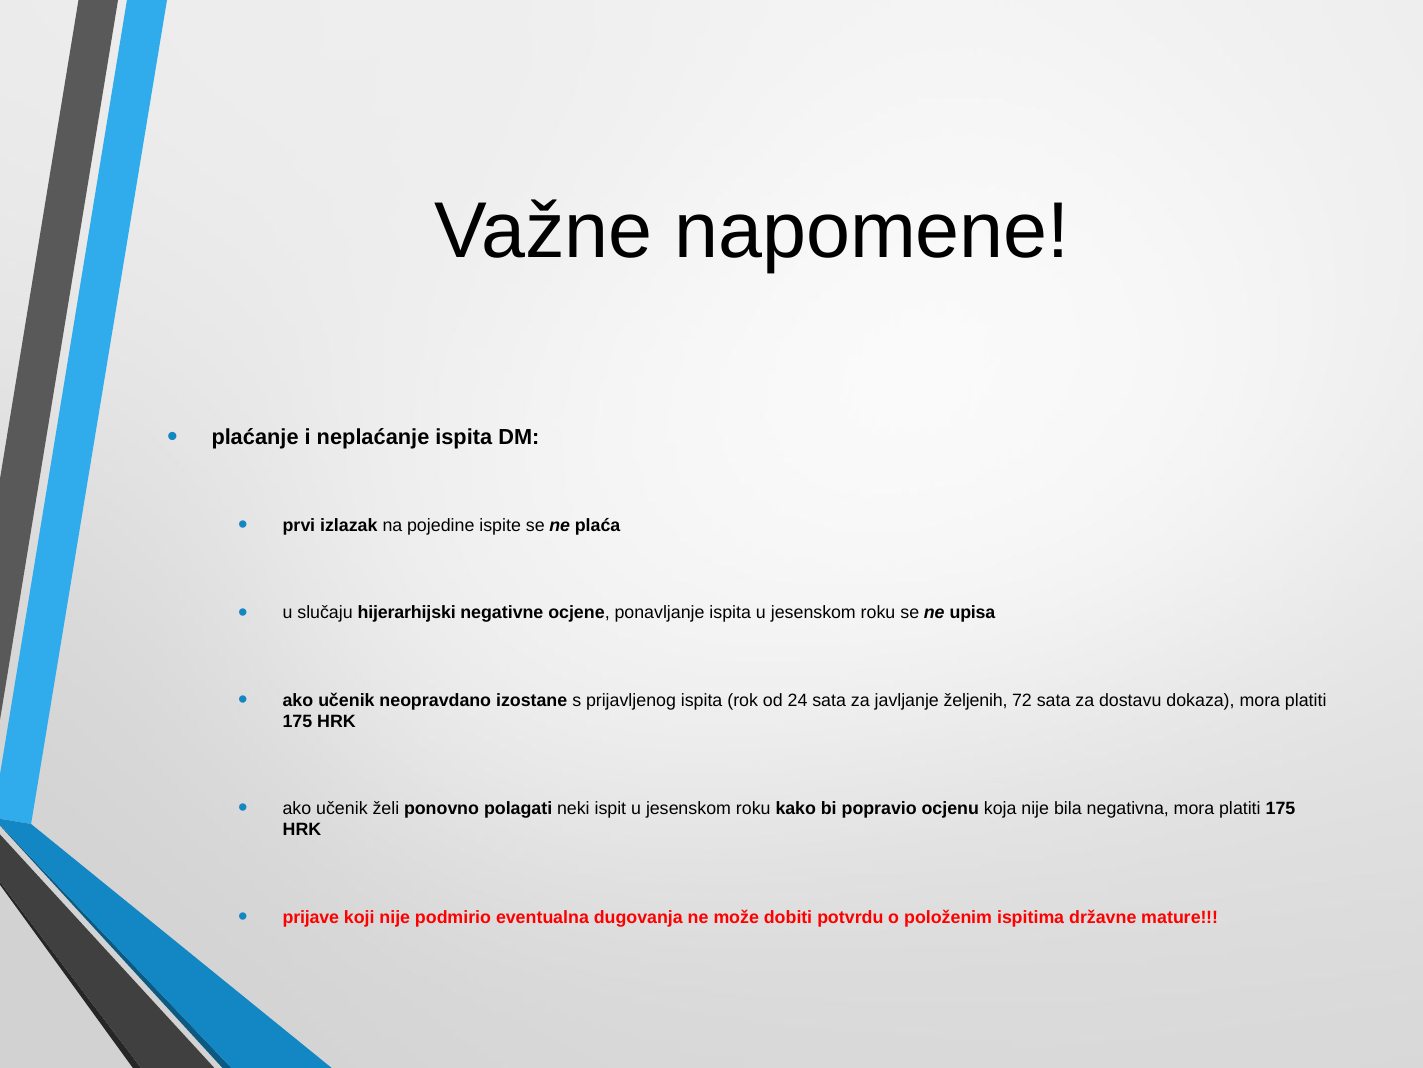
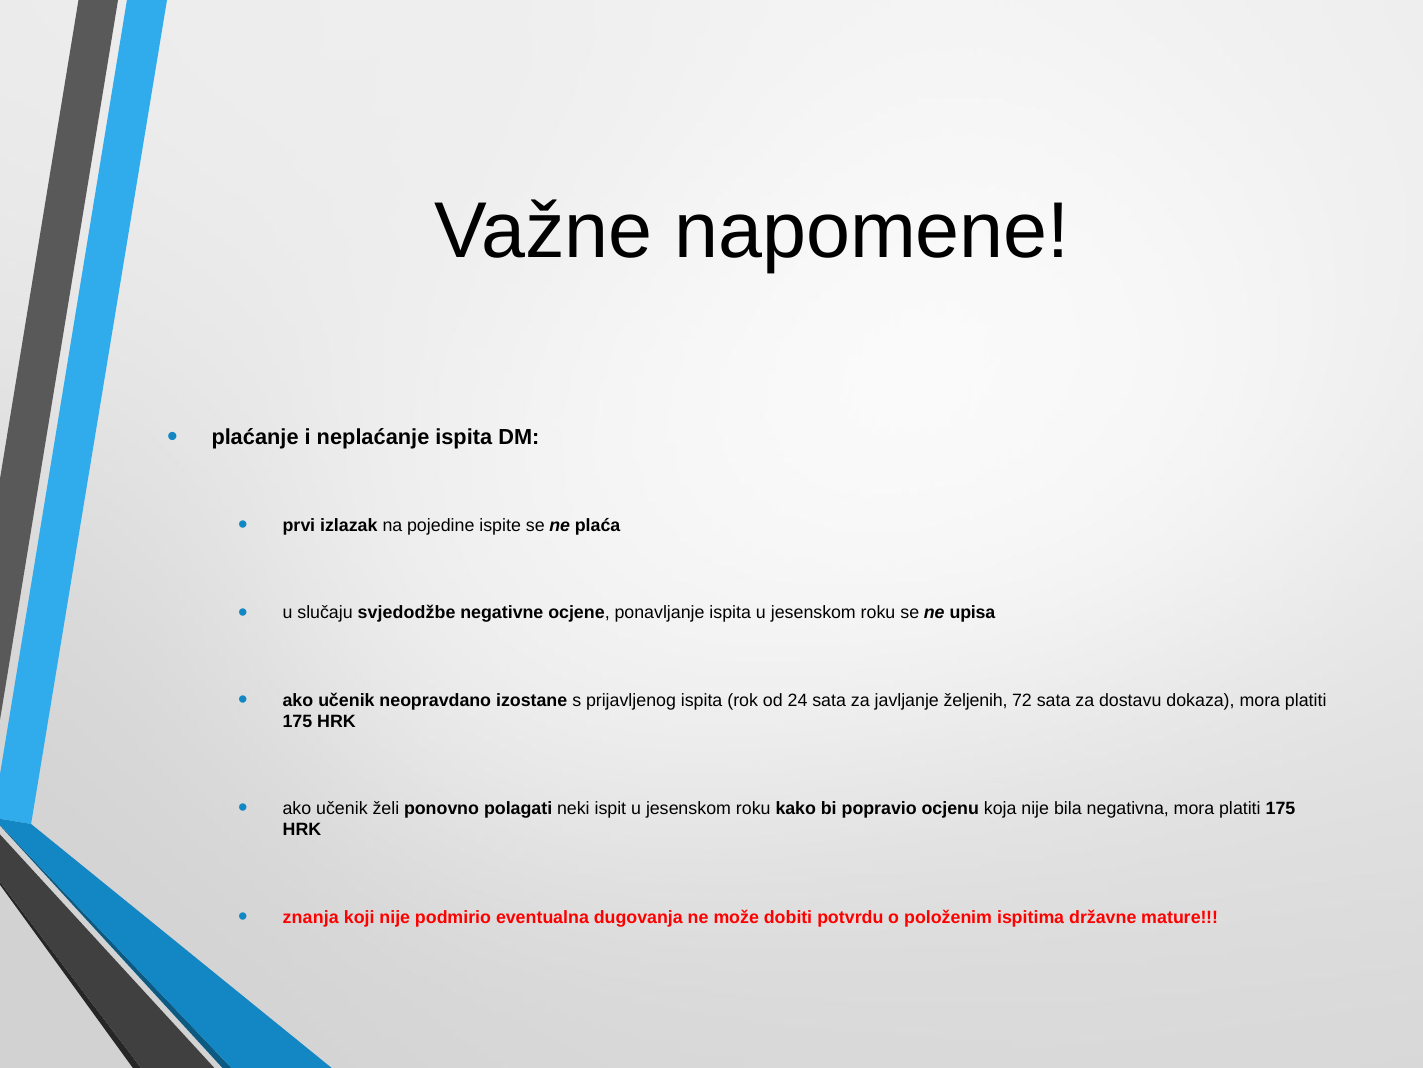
hijerarhijski: hijerarhijski -> svjedodžbe (407, 613)
prijave: prijave -> znanja (311, 917)
